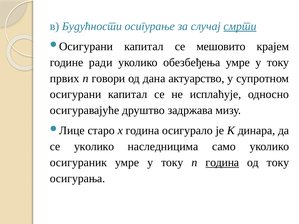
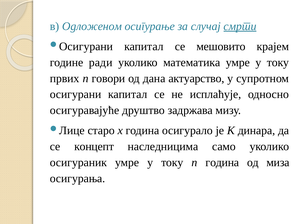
Будућности: Будућности -> Одложеном (92, 26)
обезбеђења: обезбеђења -> математика (192, 62)
се уколико: уколико -> концепт (94, 147)
година underline: present -> none (222, 163)
од току: току -> миза (278, 163)
